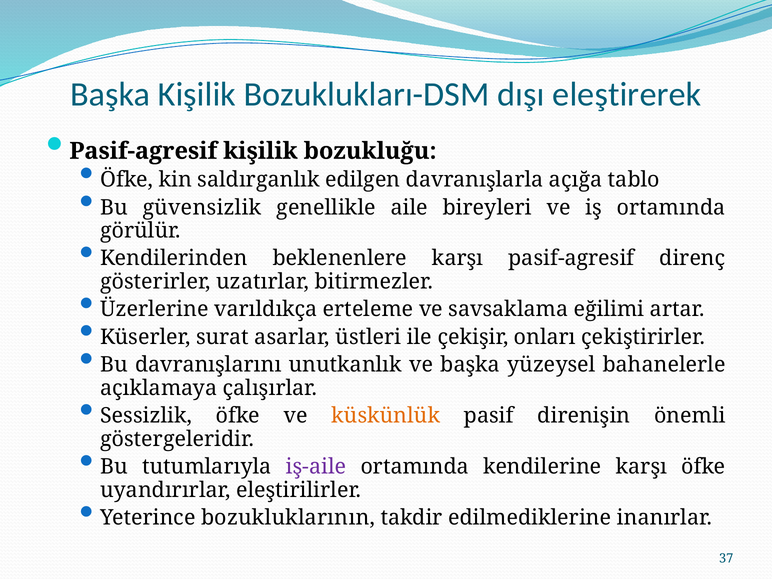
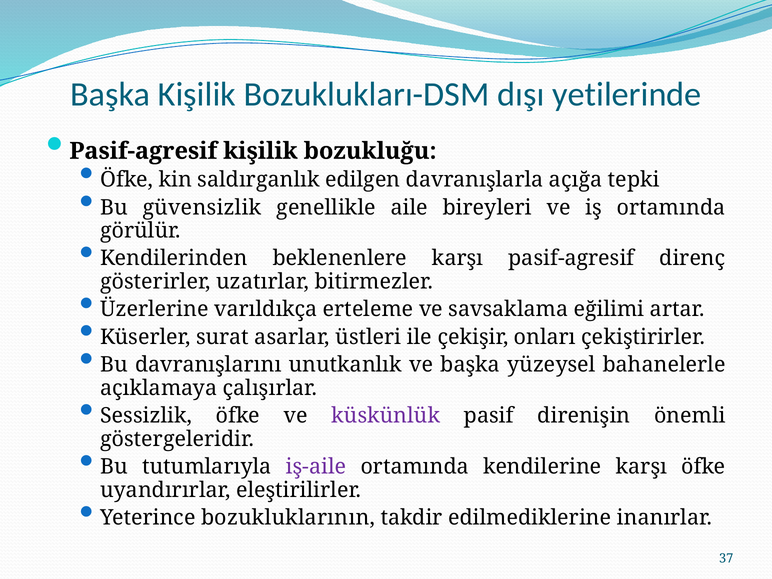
eleştirerek: eleştirerek -> yetilerinde (627, 94)
tablo: tablo -> tepki (634, 180)
küskünlük colour: orange -> purple (386, 416)
